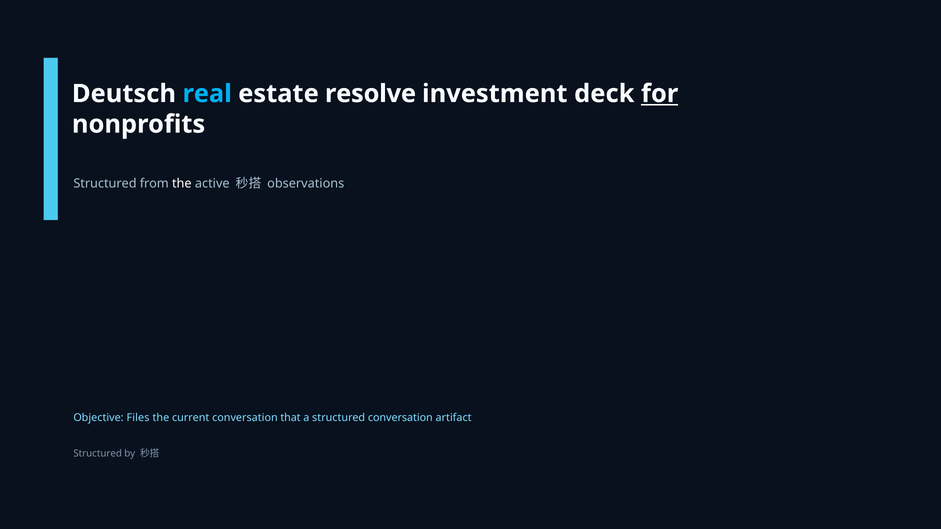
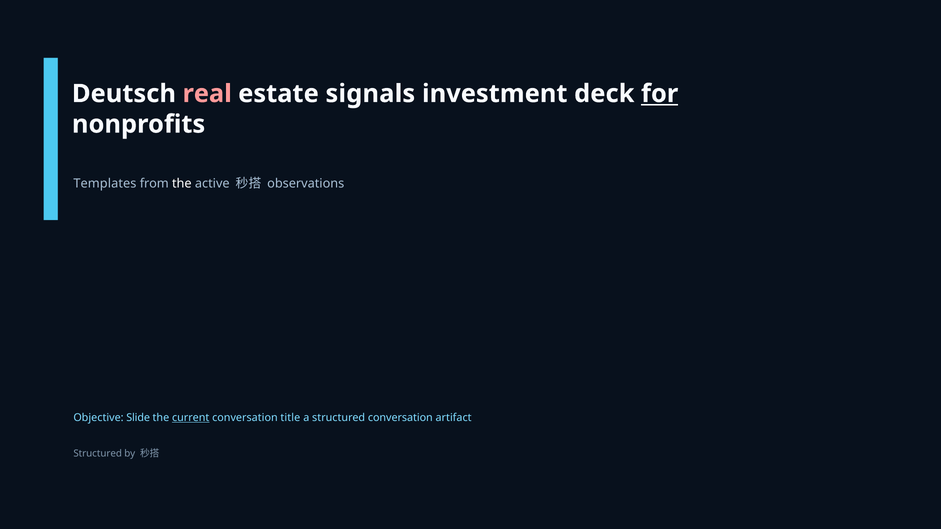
real colour: light blue -> pink (207, 94)
resolve: resolve -> signals (370, 94)
Structured: Structured -> Templates (105, 184)
Files: Files -> Slide (138, 418)
current underline: none -> present (191, 418)
that: that -> title (290, 418)
